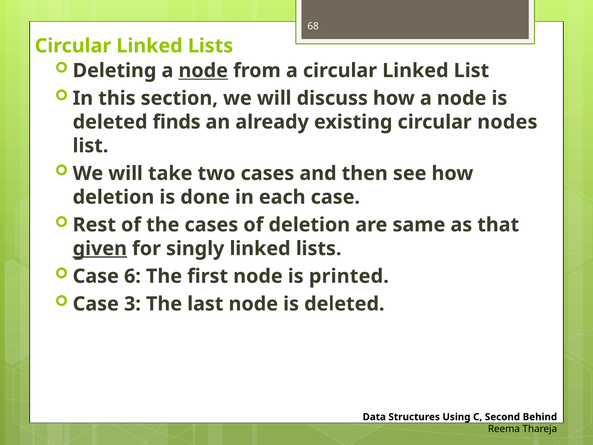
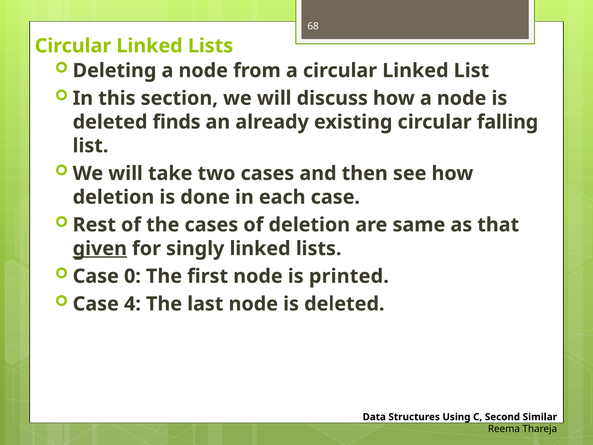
node underline: present -> none (203, 71)
nodes: nodes -> falling (508, 122)
6: 6 -> 0 (132, 276)
3: 3 -> 4 (132, 304)
Behind: Behind -> Similar (540, 417)
